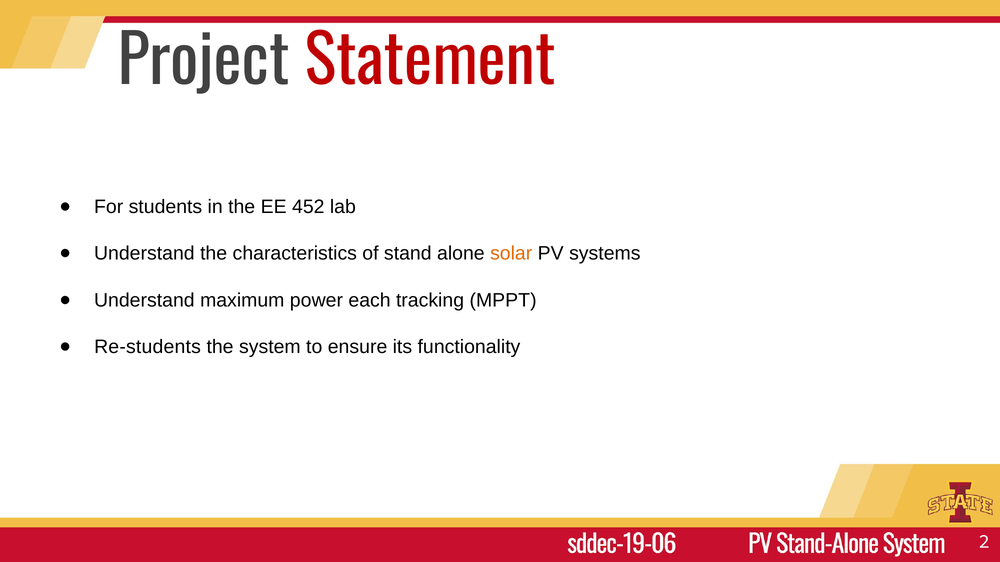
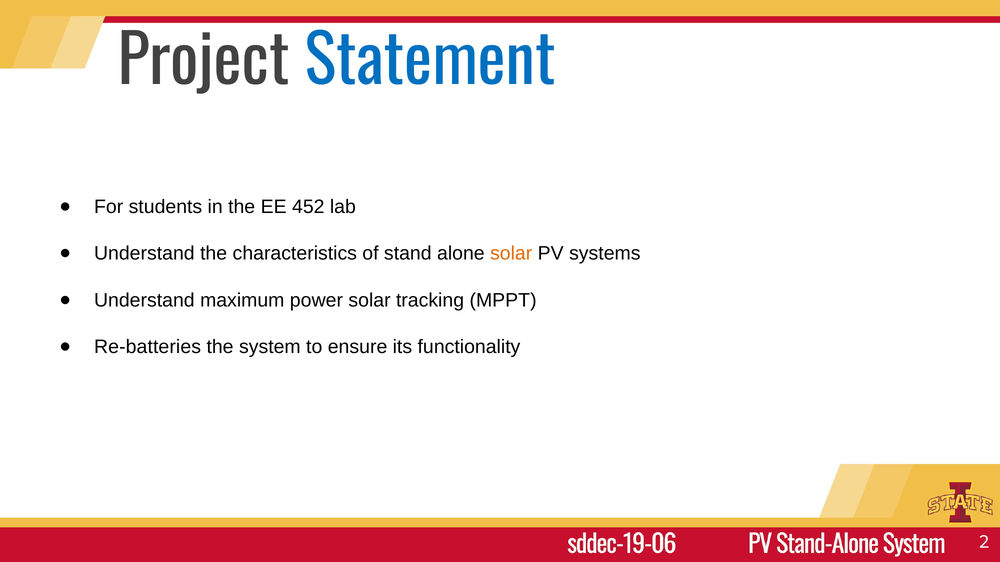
Statement colour: red -> blue (430, 62)
power each: each -> solar (370, 300)
Re-students: Re-students -> Re-batteries (148, 347)
